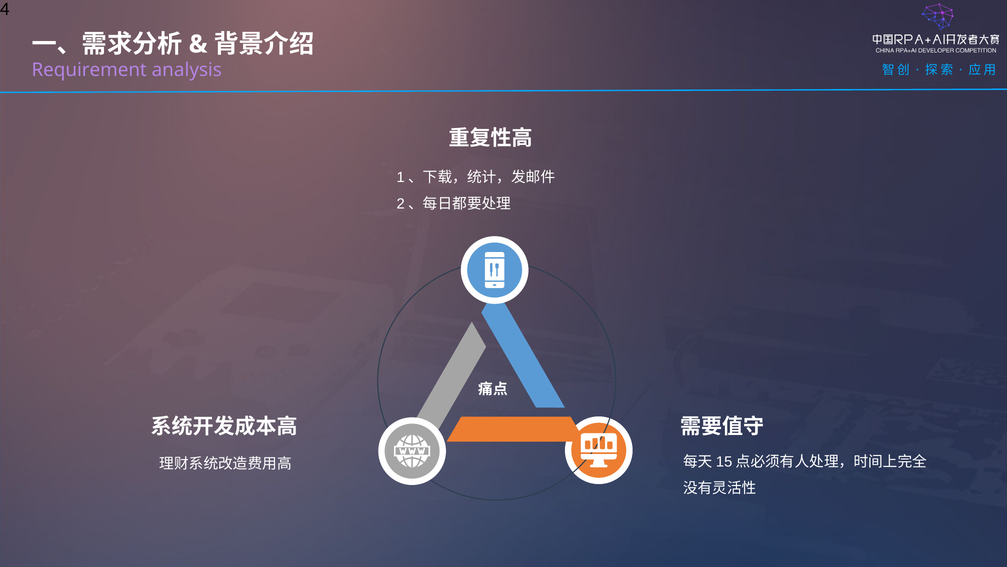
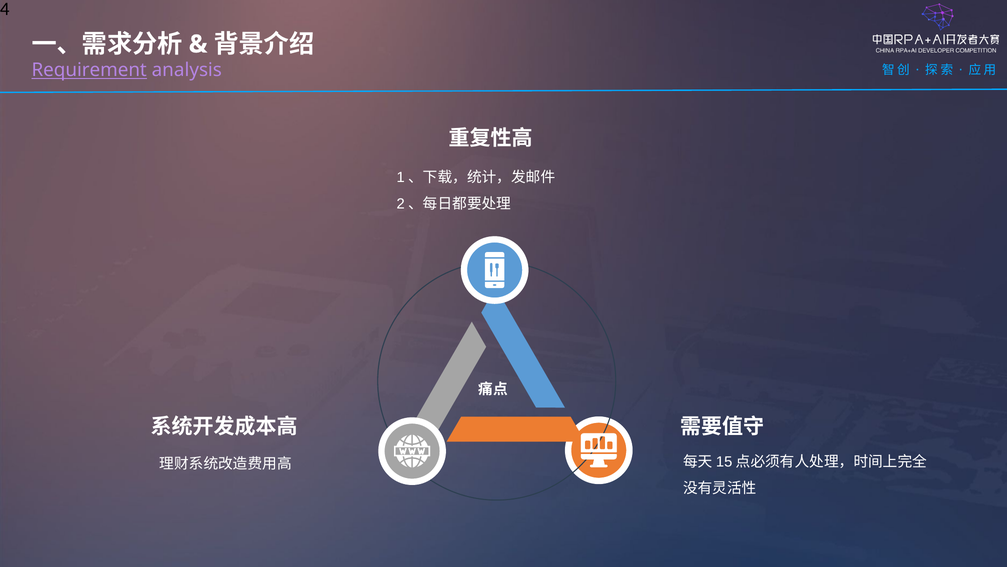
Requirement underline: none -> present (89, 70)
